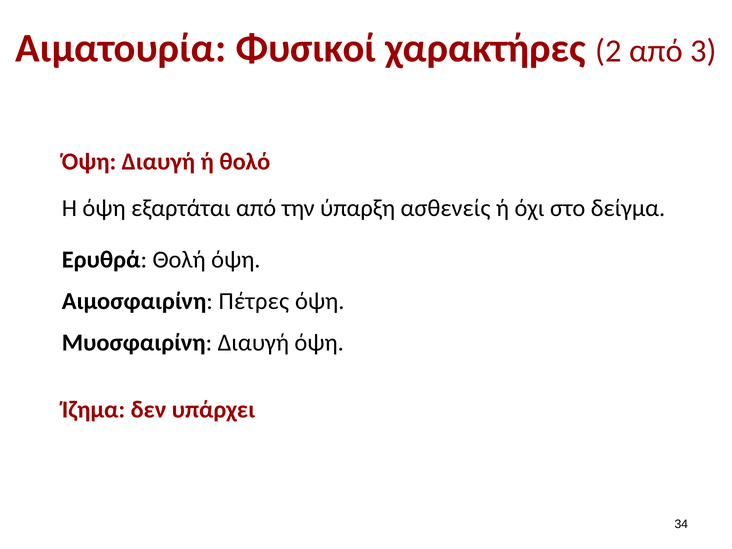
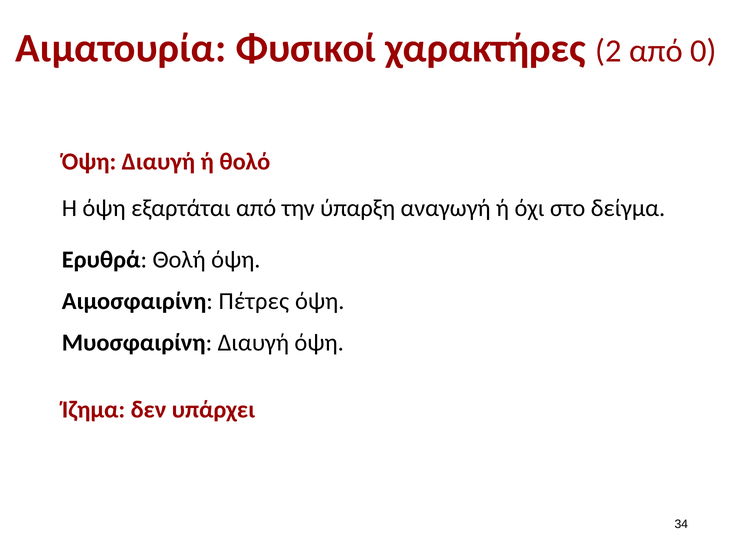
3: 3 -> 0 (703, 51)
ασθενείς: ασθενείς -> αναγωγή (446, 208)
